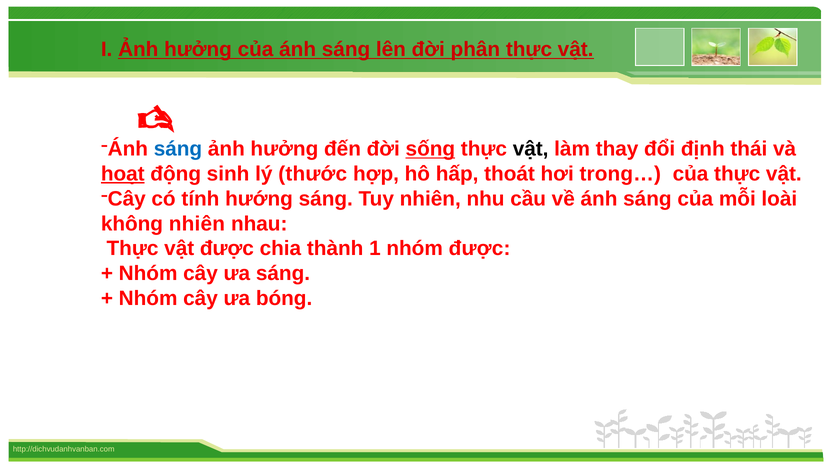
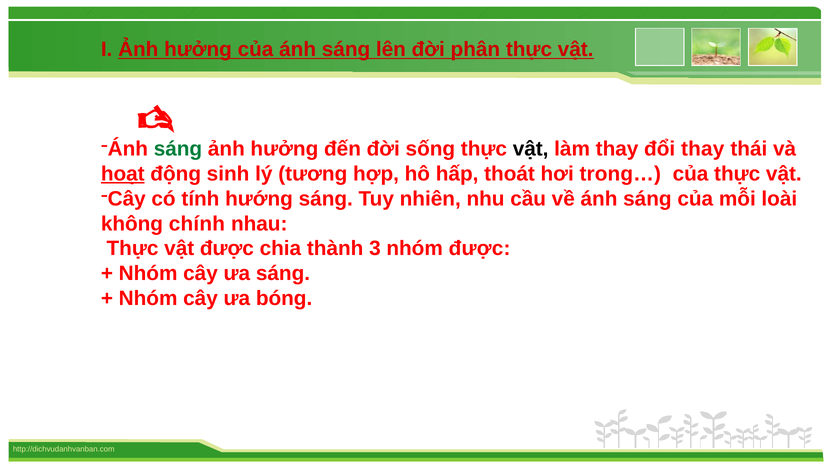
sáng colour: blue -> green (178, 149)
sống underline: present -> none (430, 149)
đổi định: định -> thay (703, 149)
thước: thước -> tương (313, 174)
không nhiên: nhiên -> chính (197, 224)
1: 1 -> 3 (375, 249)
